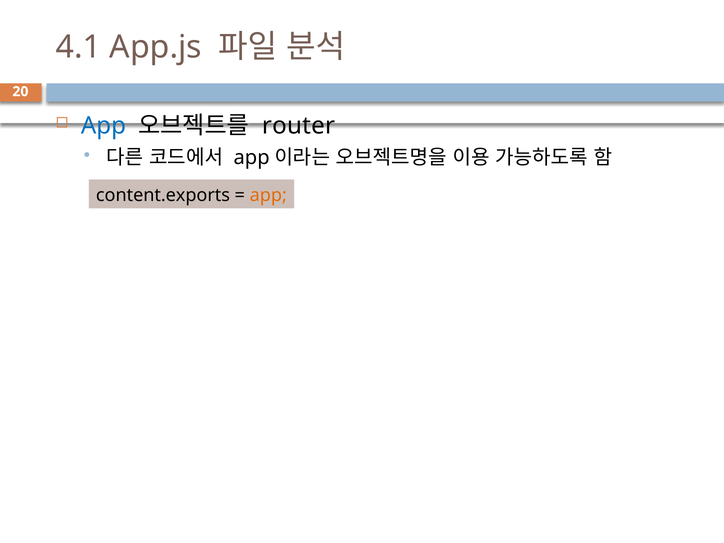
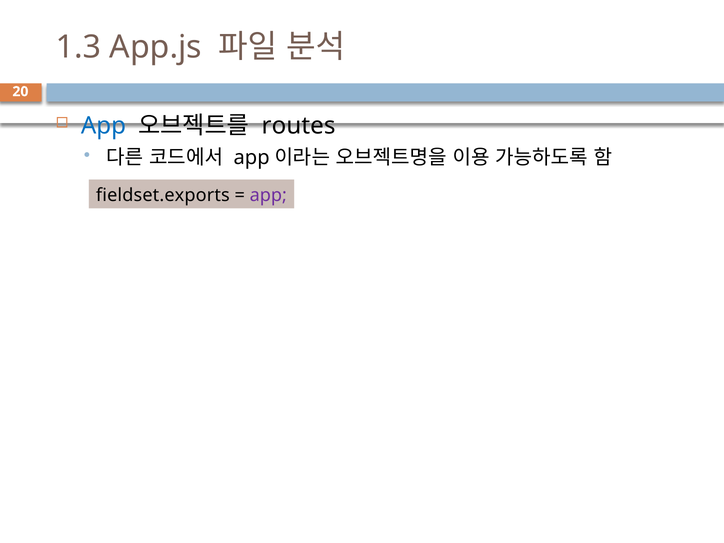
4.1: 4.1 -> 1.3 (78, 47)
router: router -> routes (299, 126)
content.exports: content.exports -> fieldset.exports (163, 195)
app colour: orange -> purple (268, 195)
